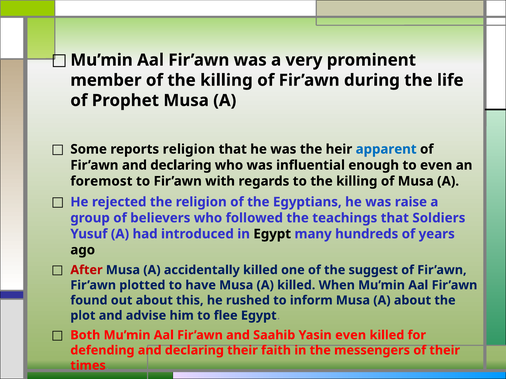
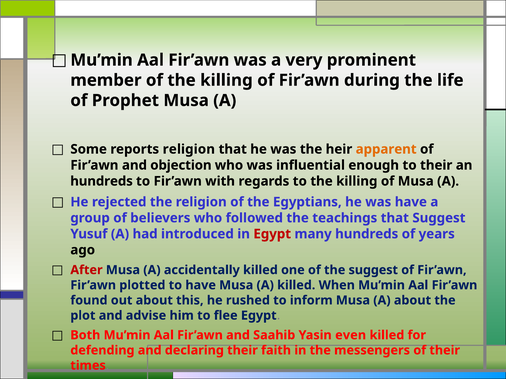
apparent colour: blue -> orange (386, 149)
Fir’awn and declaring: declaring -> objection (181, 165)
to even: even -> their (436, 165)
foremost: foremost -> hundreds (102, 181)
was raise: raise -> have (411, 202)
that Soldiers: Soldiers -> Suggest (439, 218)
Egypt colour: black -> red (272, 234)
